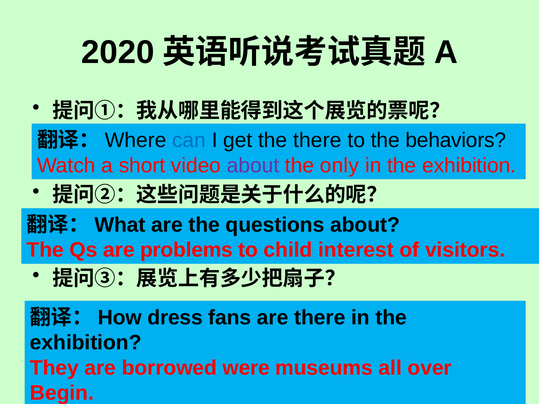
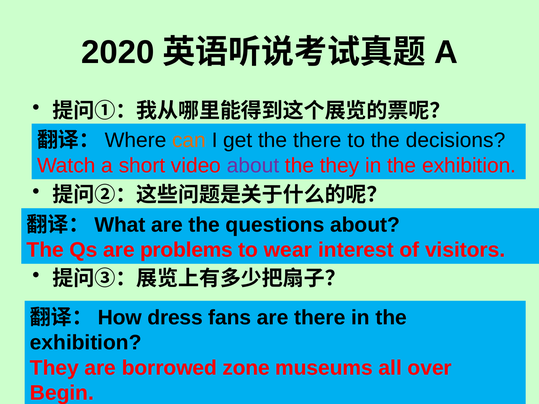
can colour: blue -> orange (189, 140)
behaviors: behaviors -> decisions (456, 140)
the only: only -> they (340, 166)
child: child -> wear (288, 250)
were: were -> zone (246, 368)
